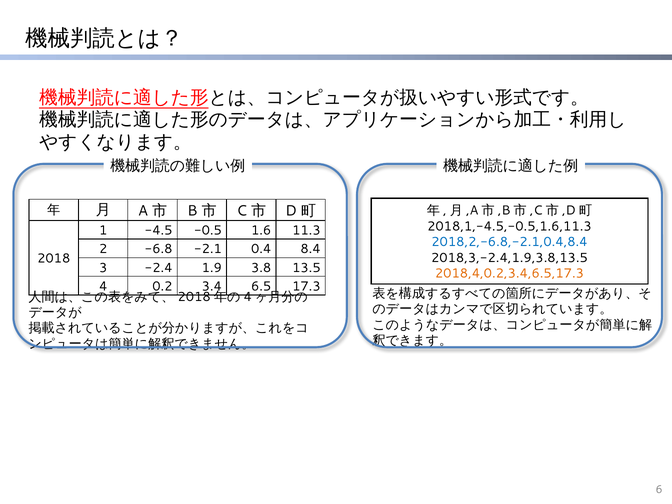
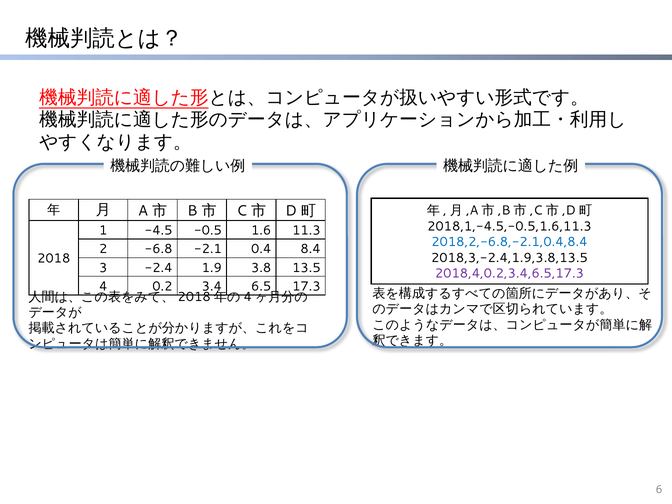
2018,4,0.2,3.4,6.5,17.3 colour: orange -> purple (509, 273)
